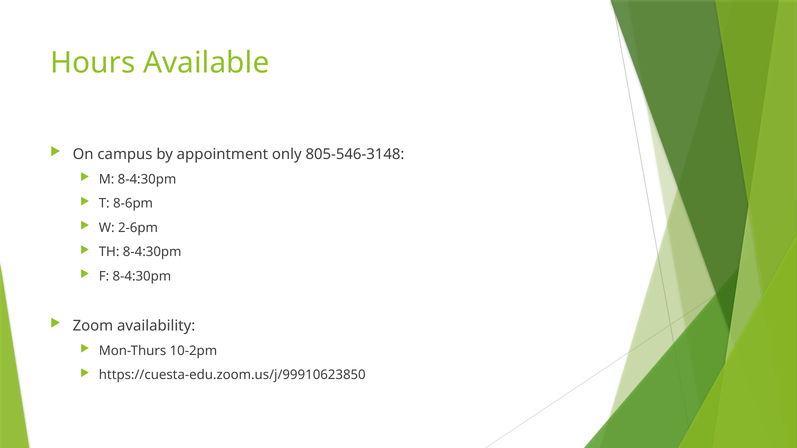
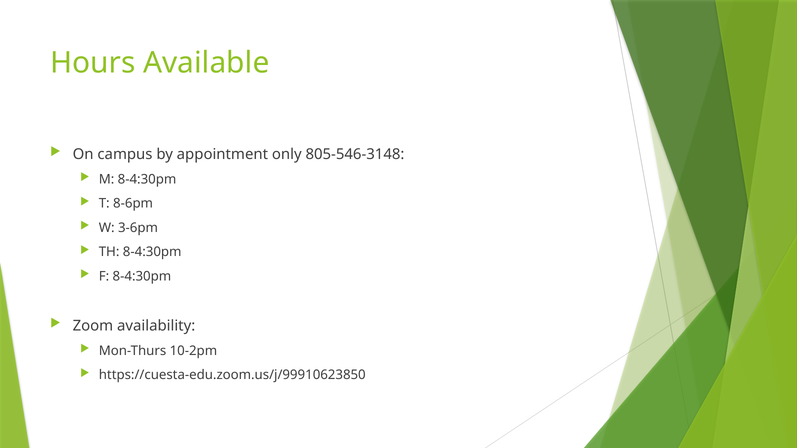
2-6pm: 2-6pm -> 3-6pm (138, 228)
